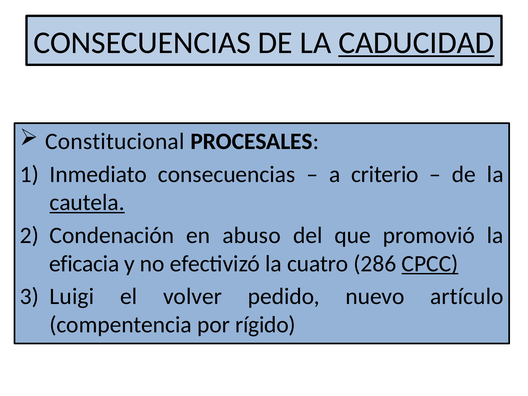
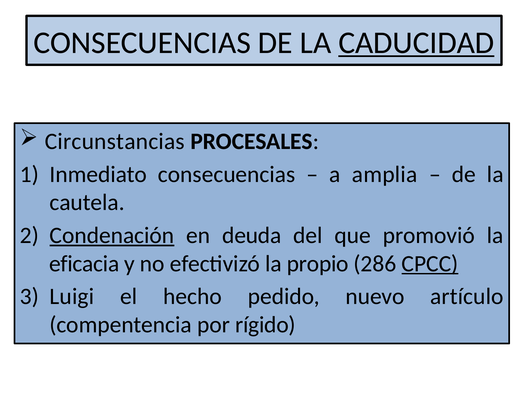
Constitucional: Constitucional -> Circunstancias (115, 142)
criterio: criterio -> amplia (385, 174)
cautela underline: present -> none (87, 203)
Condenación underline: none -> present (112, 235)
abuso: abuso -> deuda (252, 235)
cuatro: cuatro -> propio (318, 264)
volver: volver -> hecho (192, 296)
